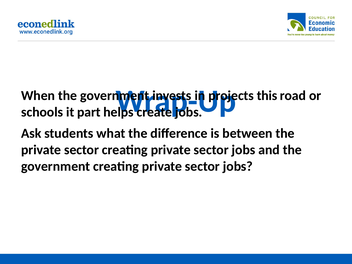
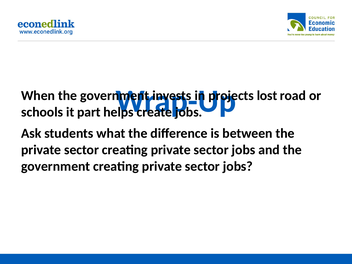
this: this -> lost (267, 96)
